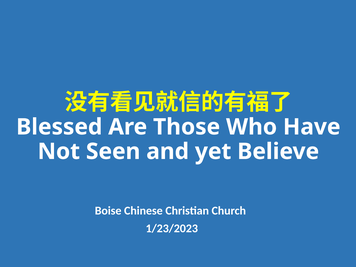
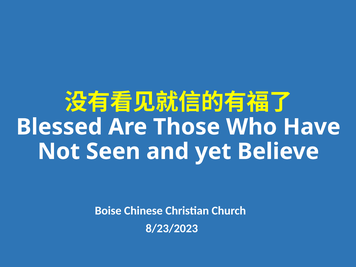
1/23/2023: 1/23/2023 -> 8/23/2023 (172, 228)
